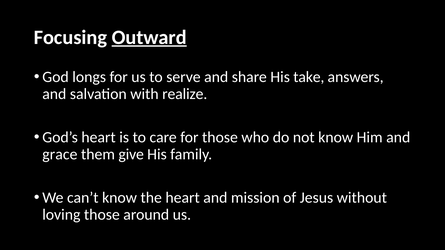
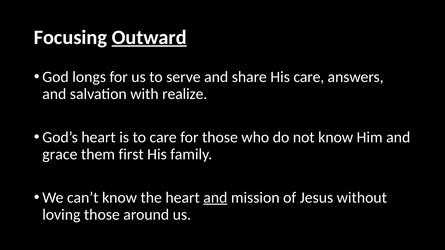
His take: take -> care (309, 77)
give: give -> first (131, 154)
and underline: none -> present (215, 198)
